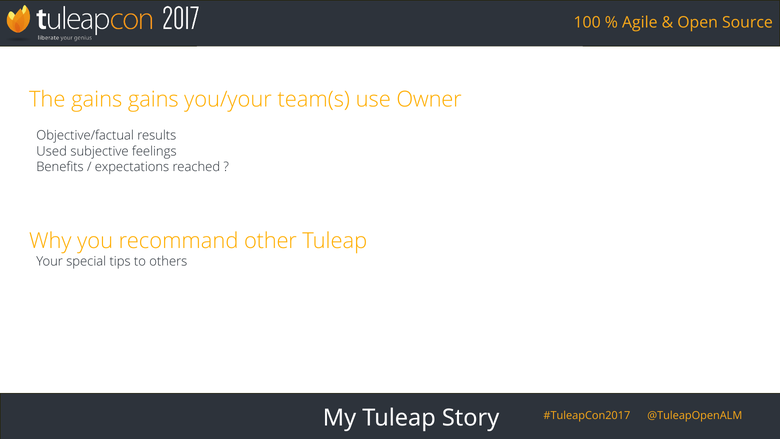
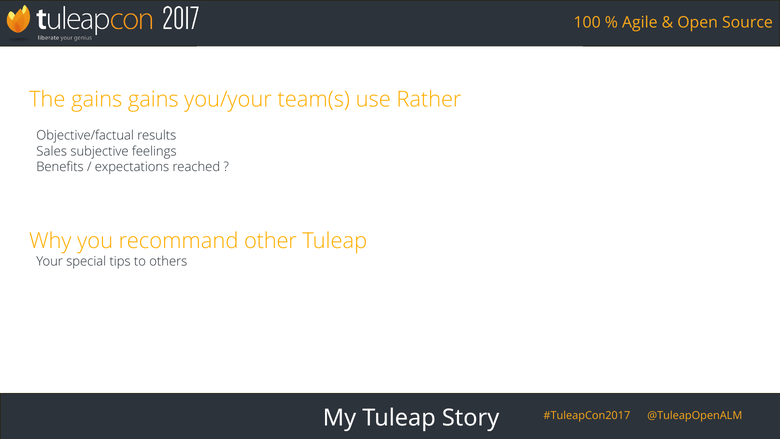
Owner: Owner -> Rather (429, 100)
Used: Used -> Sales (52, 151)
